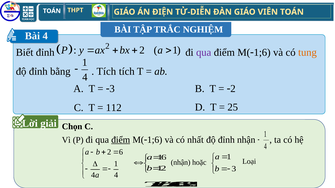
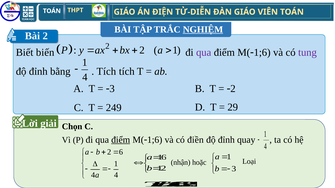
NGHIỆM underline: none -> present (203, 30)
Bài 4: 4 -> 2 (45, 36)
Biết đỉnh: đỉnh -> biến (45, 53)
tung colour: orange -> purple (307, 53)
112: 112 -> 249 (114, 108)
25: 25 -> 29 (233, 107)
nhất: nhất -> điền (195, 140)
đỉnh nhận: nhận -> quay (246, 140)
